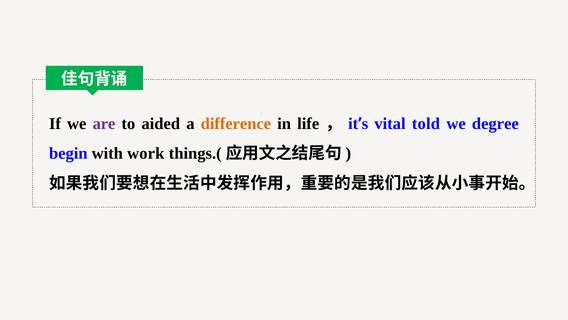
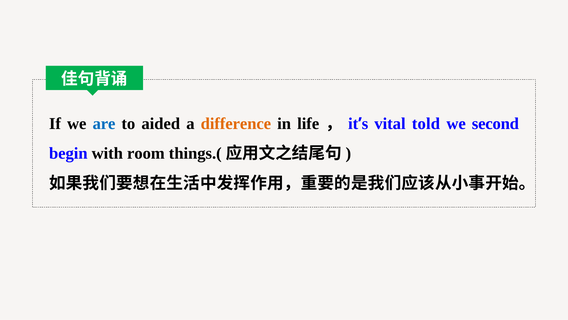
are colour: purple -> blue (104, 123)
degree: degree -> second (495, 123)
work: work -> room (146, 153)
